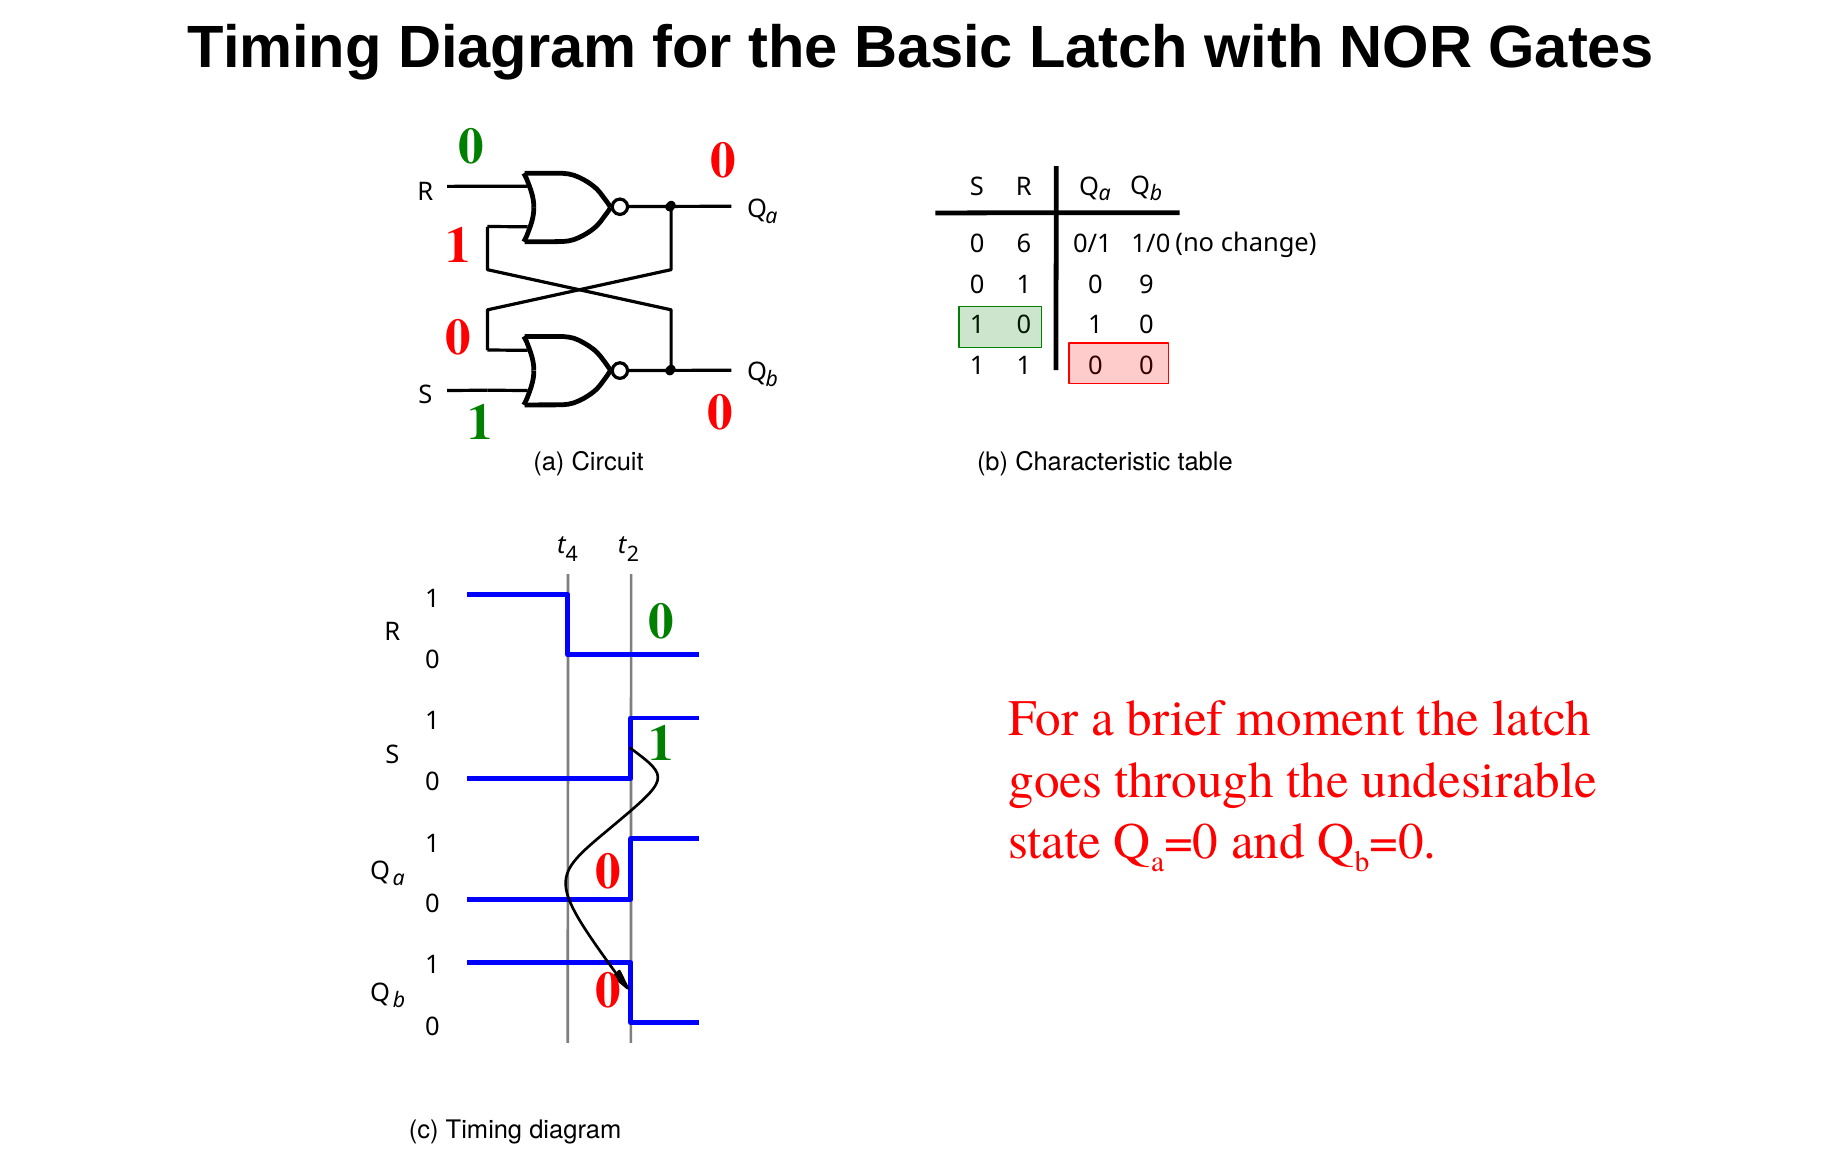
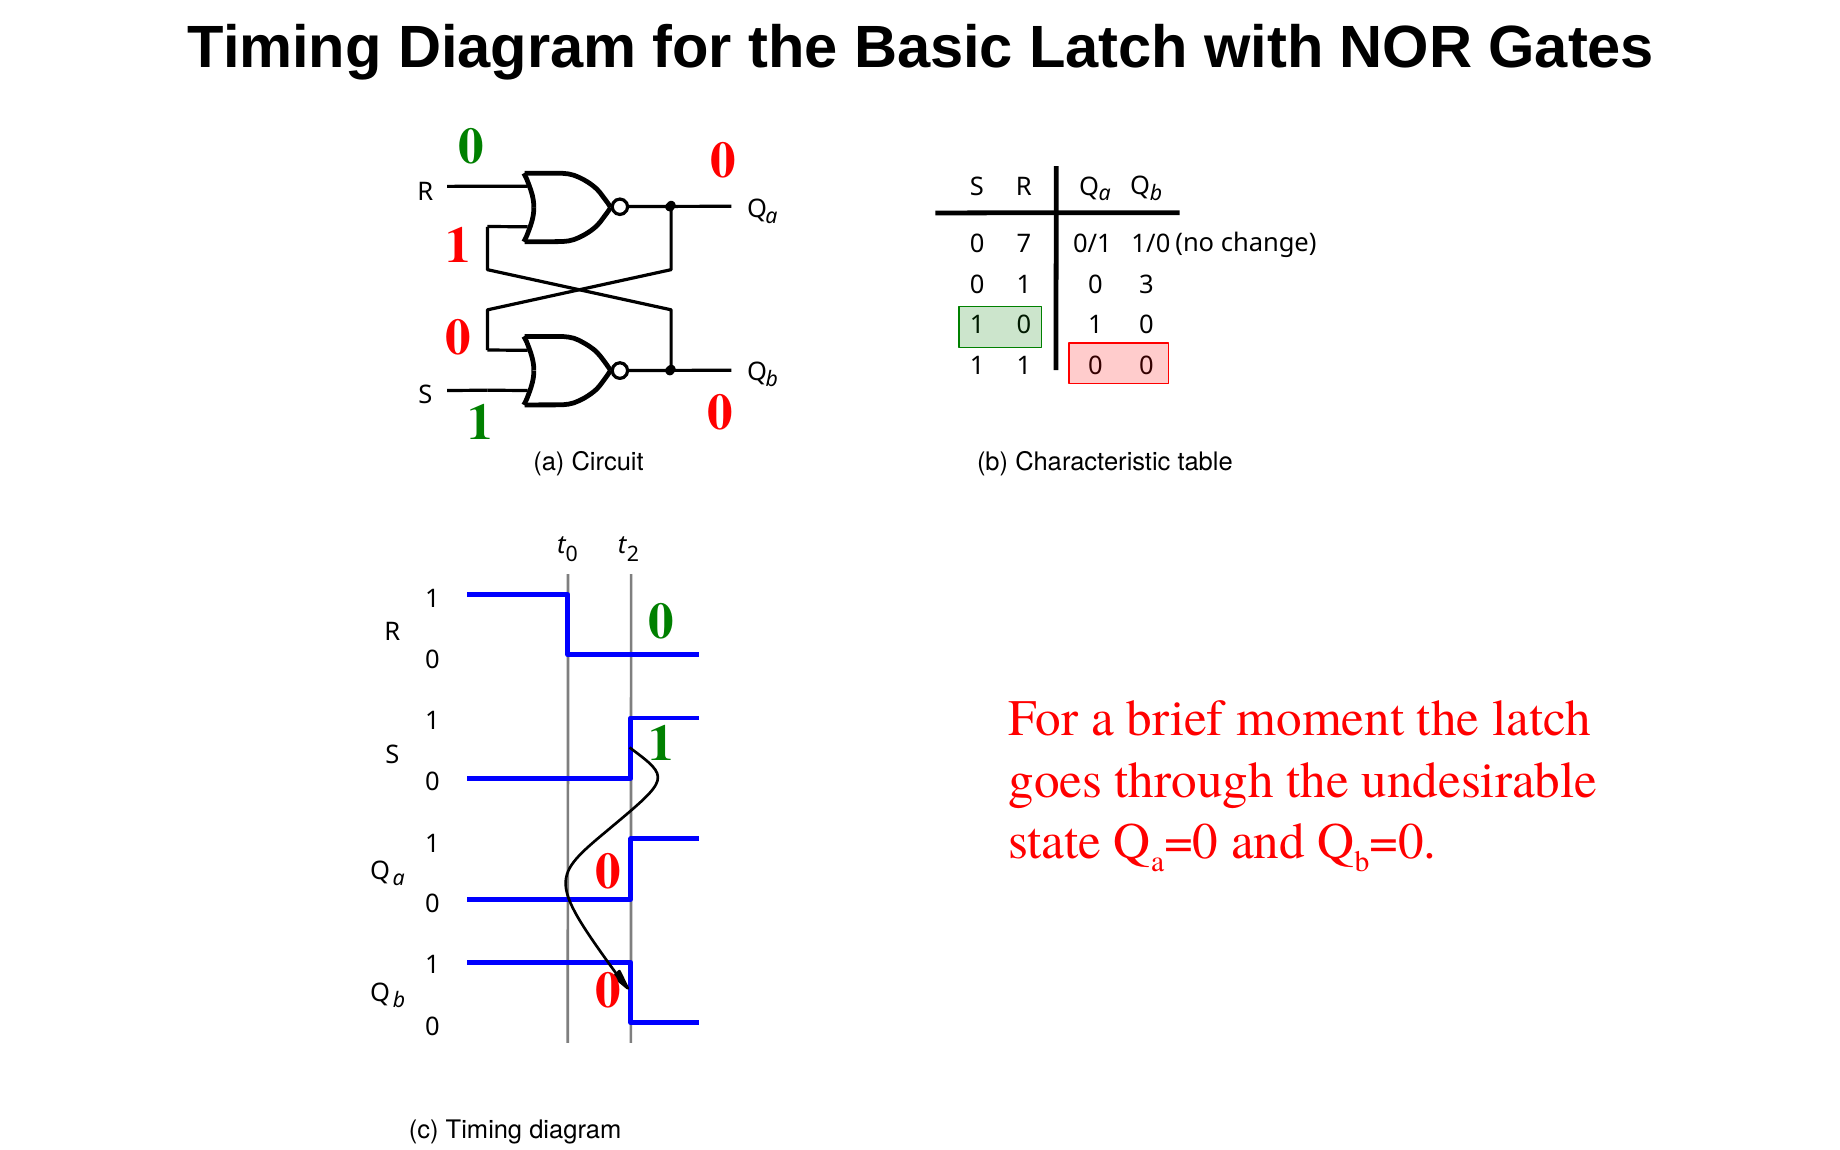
0 6: 6 -> 7 (1024, 244)
0 9: 9 -> 3 (1146, 285)
4: 4 -> 0 (572, 555)
